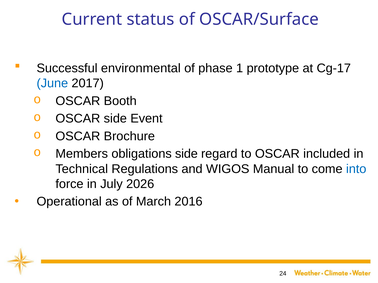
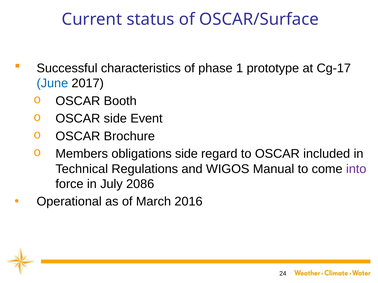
environmental: environmental -> characteristics (141, 68)
into colour: blue -> purple (356, 169)
2026: 2026 -> 2086 (140, 184)
